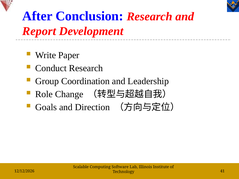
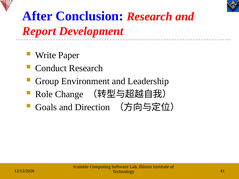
Coordination: Coordination -> Environment (85, 81)
